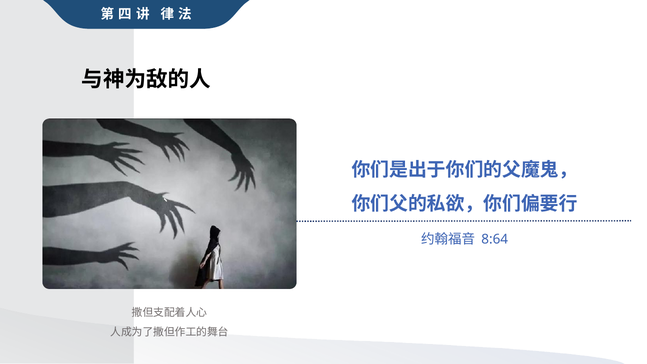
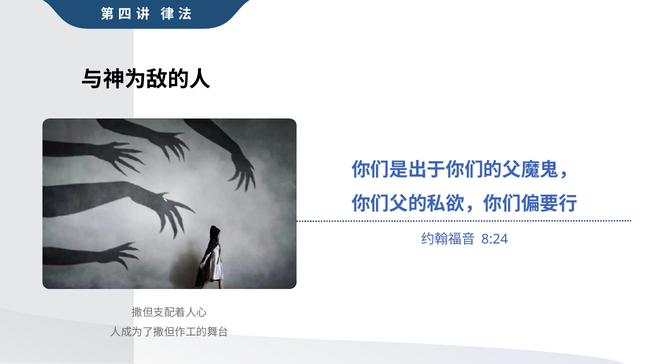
8:64: 8:64 -> 8:24 (495, 239)
